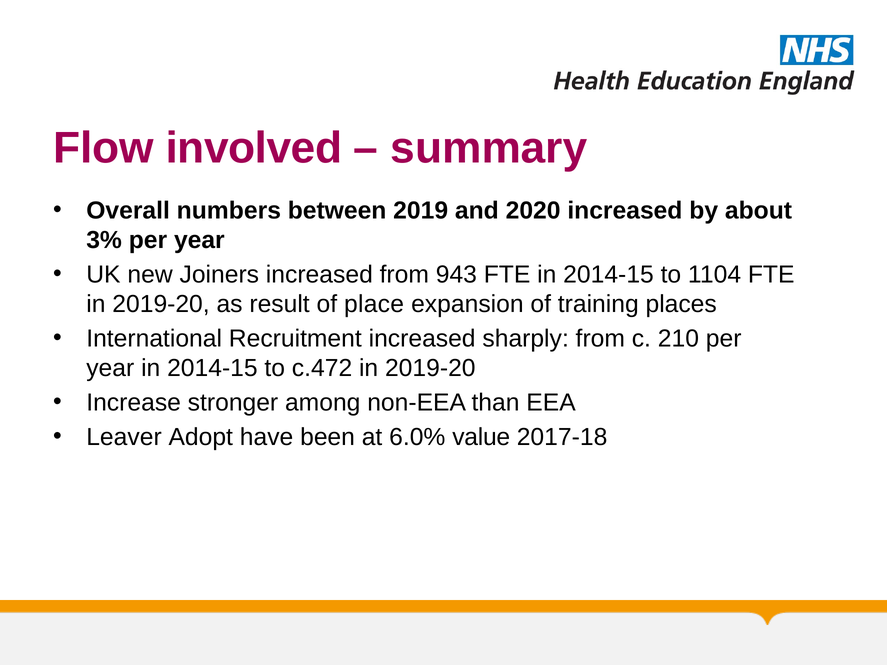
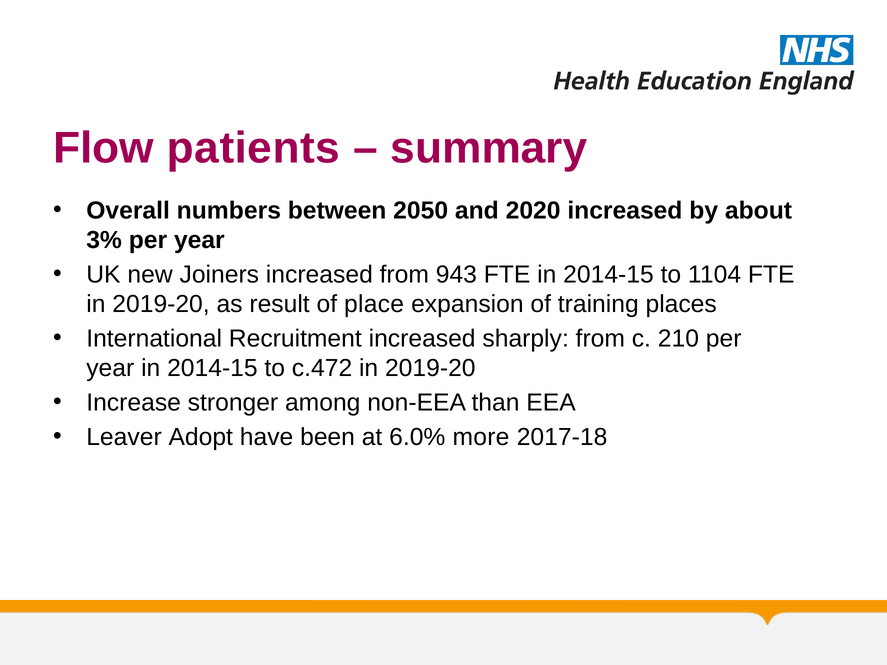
involved: involved -> patients (253, 148)
2019: 2019 -> 2050 (421, 211)
value: value -> more (481, 437)
